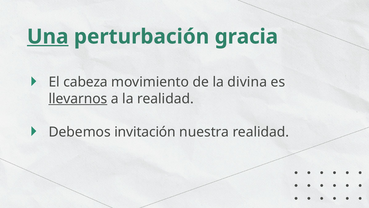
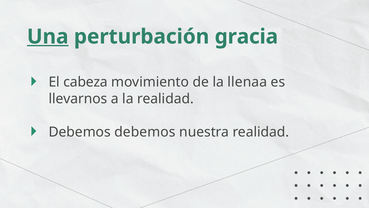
divina: divina -> llenaa (247, 82)
llevarnos underline: present -> none (78, 99)
Debemos invitación: invitación -> debemos (145, 132)
